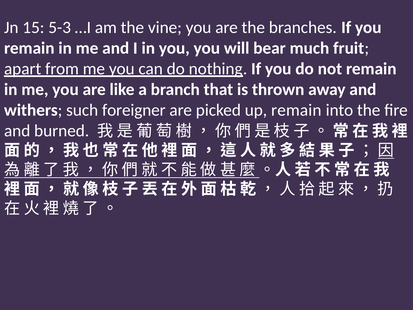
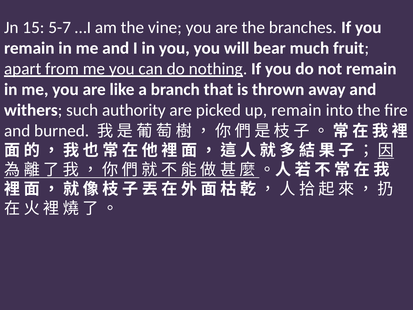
5-3: 5-3 -> 5-7 (60, 27)
foreigner: foreigner -> authority (134, 110)
